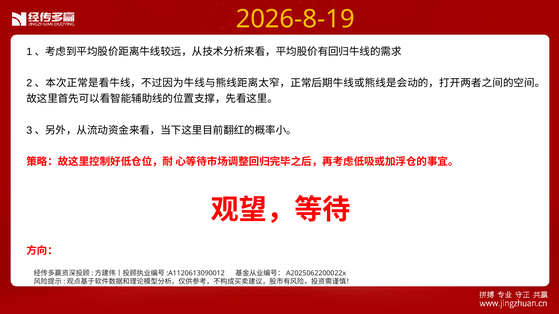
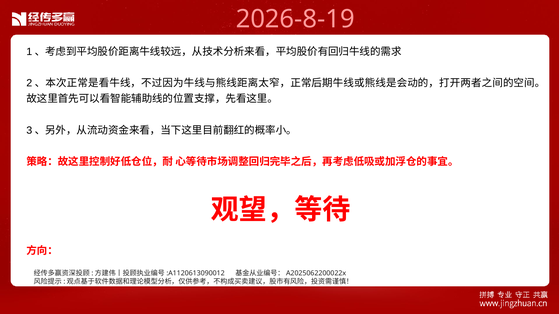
2026-8-19 colour: yellow -> pink (295, 19)
